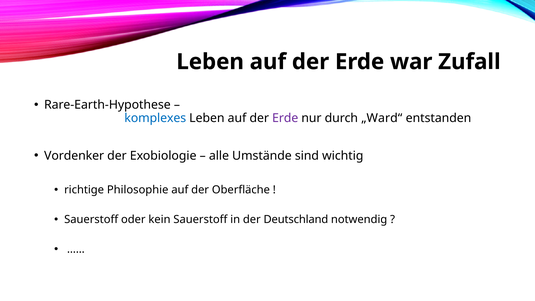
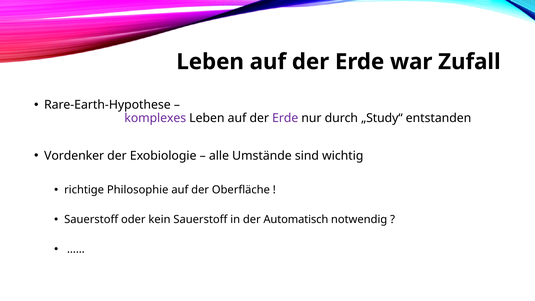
komplexes colour: blue -> purple (155, 118)
„Ward“: „Ward“ -> „Study“ (382, 118)
Deutschland: Deutschland -> Automatisch (296, 220)
